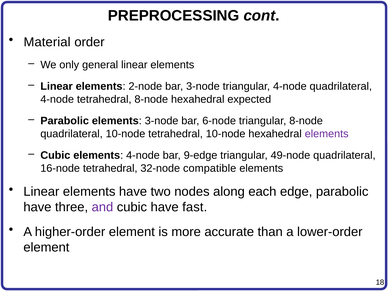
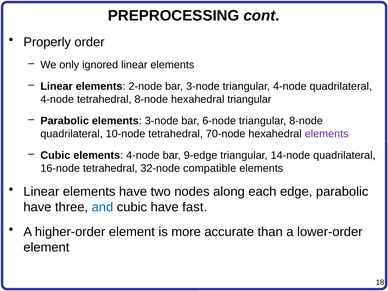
Material: Material -> Properly (47, 42)
general: general -> ignored (100, 65)
hexahedral expected: expected -> triangular (249, 99)
tetrahedral 10-node: 10-node -> 70-node (226, 134)
49-node: 49-node -> 14-node (290, 155)
and colour: purple -> blue (102, 207)
